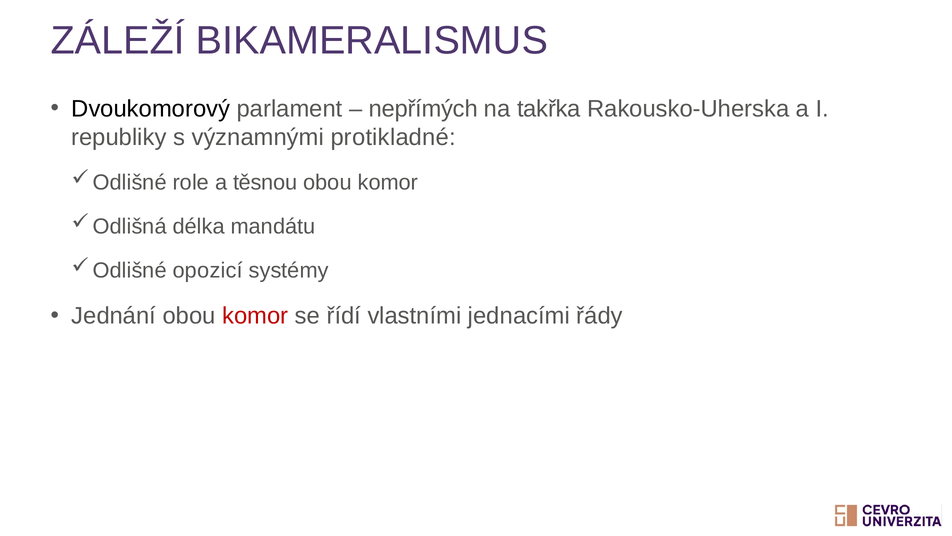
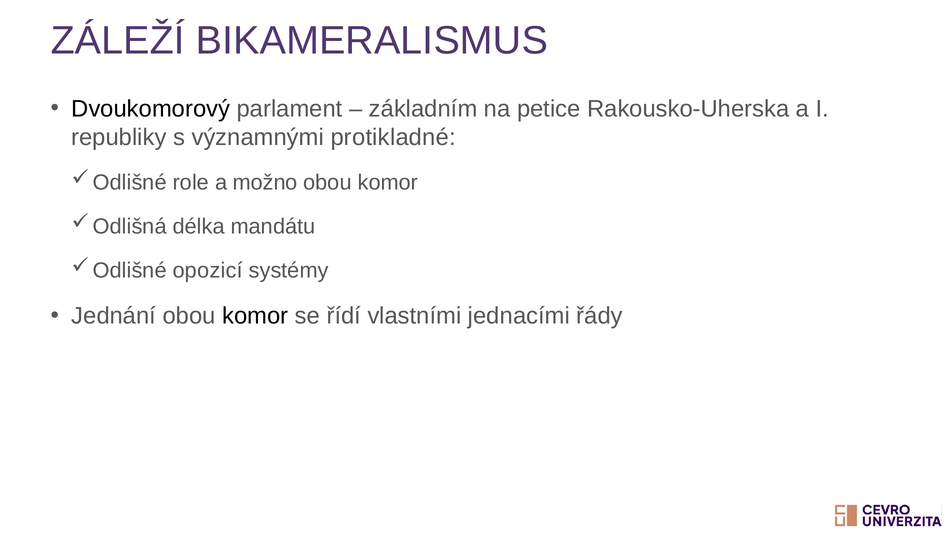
nepřímých: nepřímých -> základním (423, 109)
takřka: takřka -> petice (549, 109)
těsnou: těsnou -> možno (265, 182)
komor colour: red -> black (255, 316)
